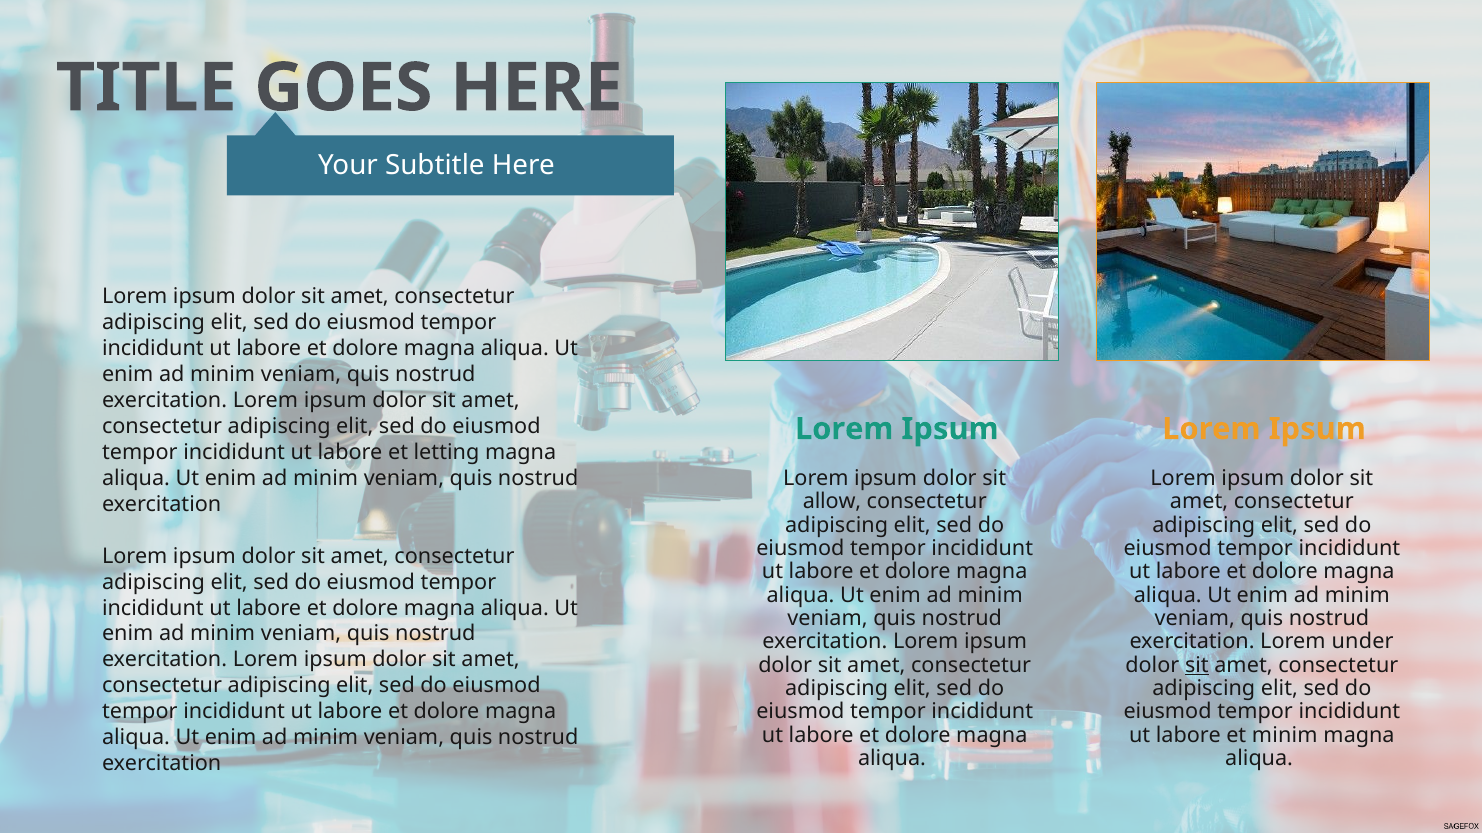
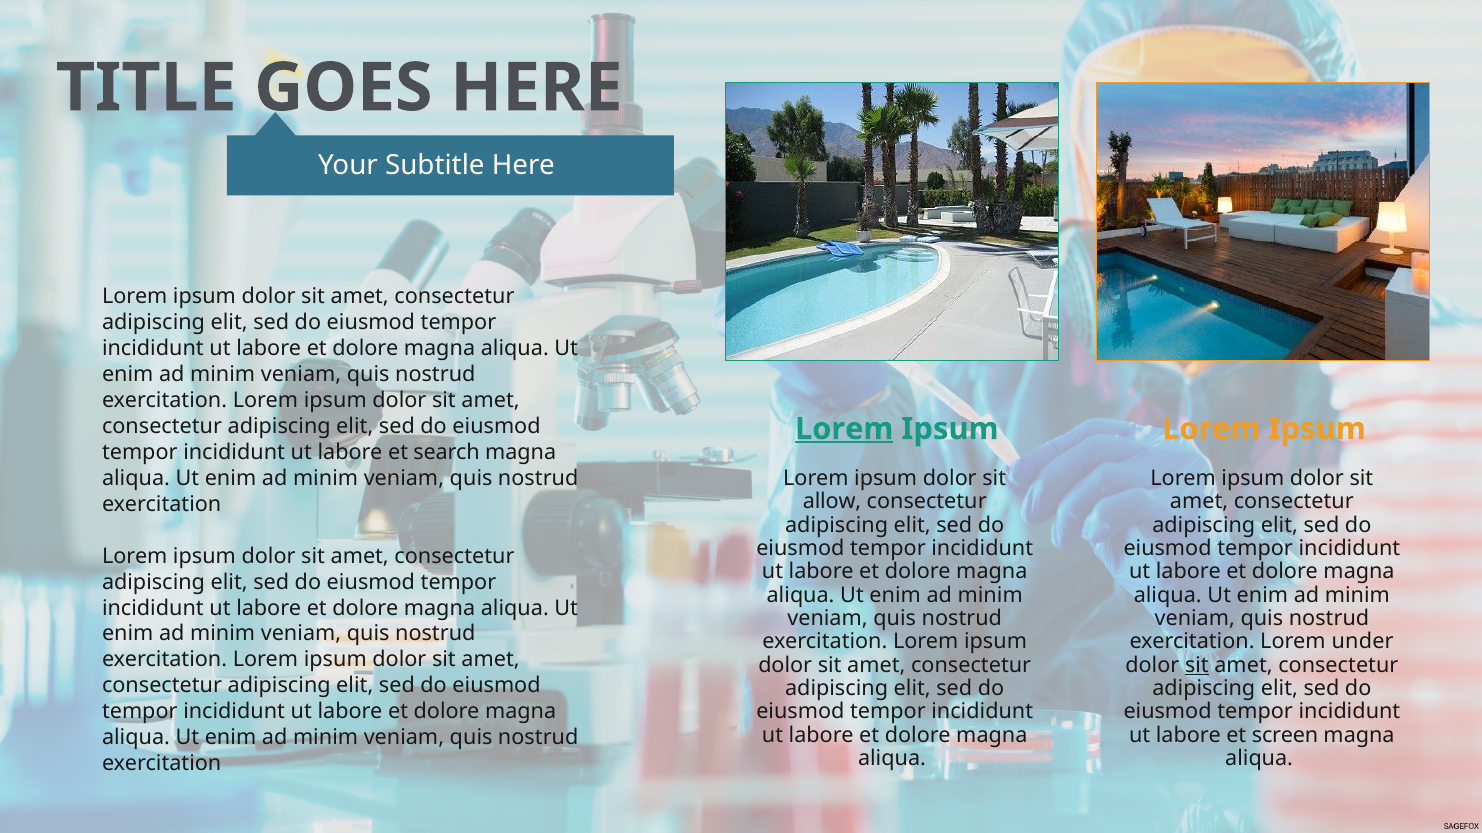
Lorem underline: none -> present (844, 429)
letting: letting -> search (447, 453)
et minim: minim -> screen (1285, 736)
